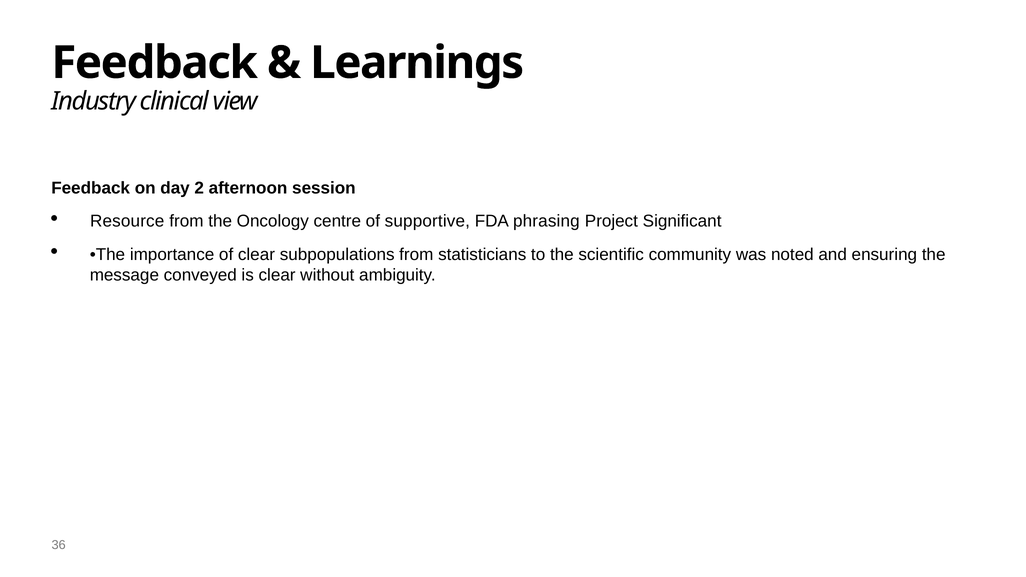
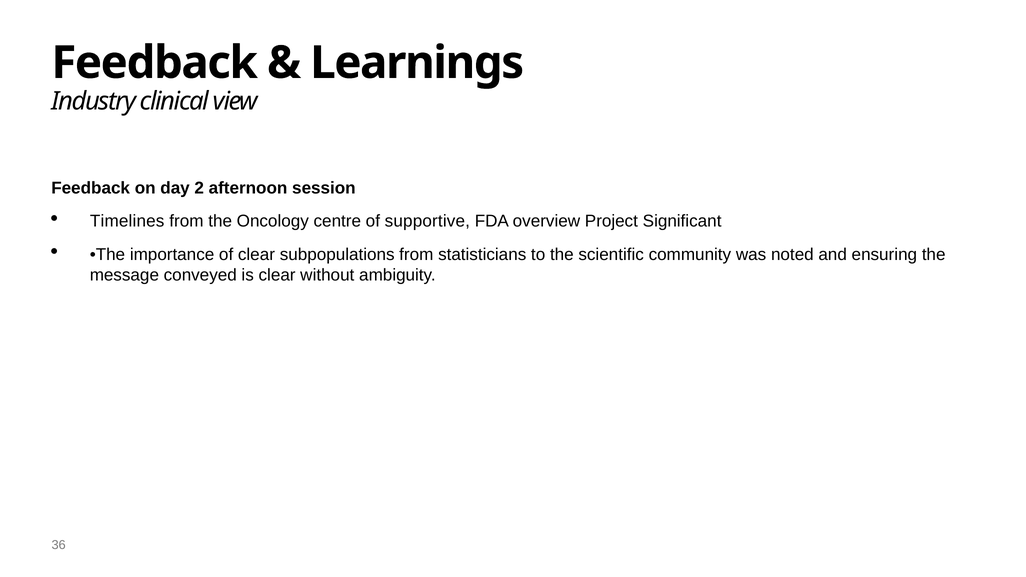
Resource: Resource -> Timelines (127, 221)
phrasing: phrasing -> overview (546, 221)
